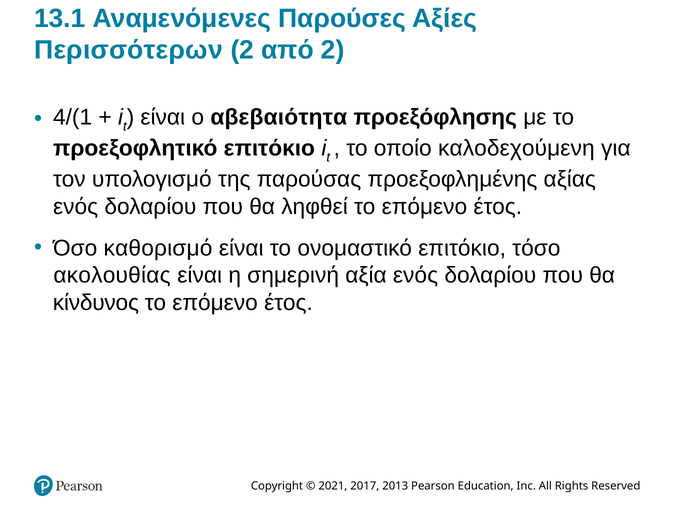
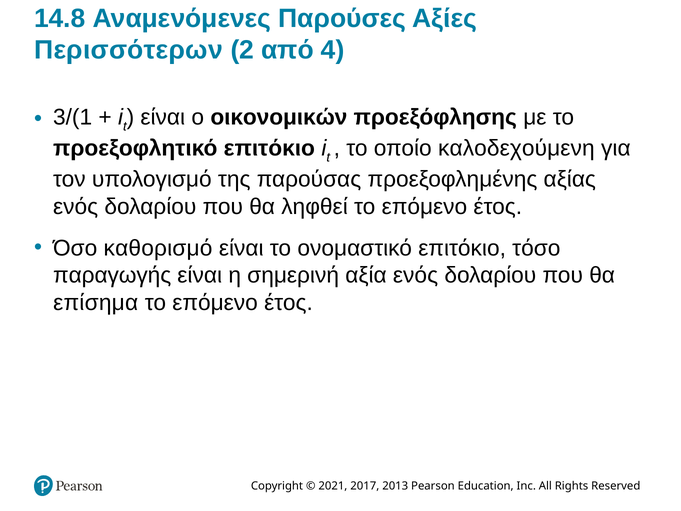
13.1: 13.1 -> 14.8 (60, 18)
από 2: 2 -> 4 (333, 50)
4/(1: 4/(1 -> 3/(1 (73, 117)
αβεβαιότητα: αβεβαιότητα -> οικονομικών (279, 117)
ακολουθίας: ακολουθίας -> παραγωγής (112, 275)
κίνδυνος: κίνδυνος -> επίσημα (96, 302)
